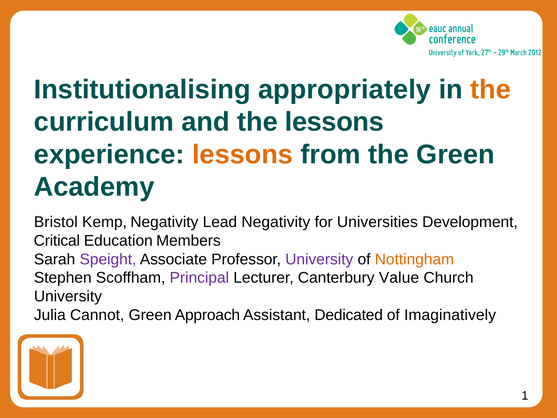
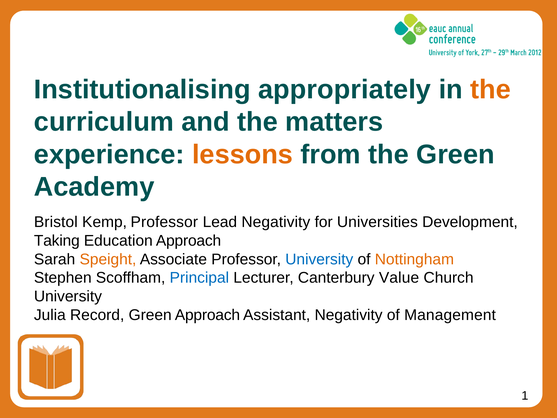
the lessons: lessons -> matters (334, 122)
Kemp Negativity: Negativity -> Professor (164, 222)
Critical: Critical -> Taking (57, 241)
Education Members: Members -> Approach (189, 241)
Speight colour: purple -> orange (108, 259)
University colour: purple -> blue (319, 259)
Principal colour: purple -> blue (199, 278)
Cannot: Cannot -> Record (97, 315)
Assistant Dedicated: Dedicated -> Negativity (349, 315)
Imaginatively: Imaginatively -> Management (450, 315)
